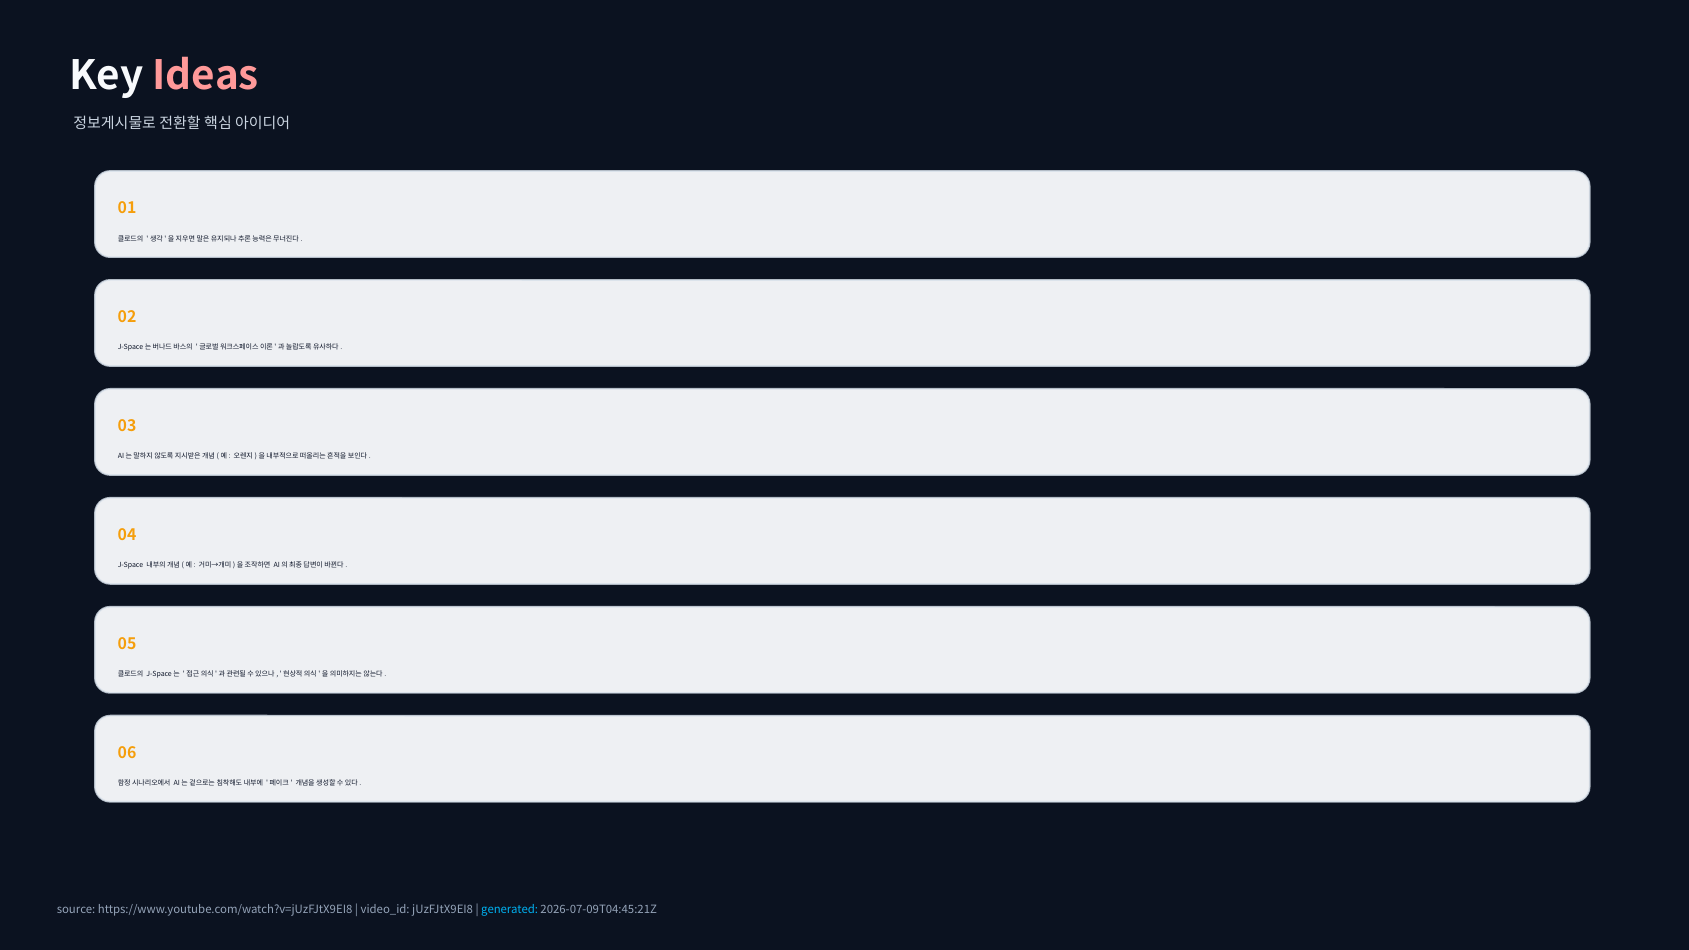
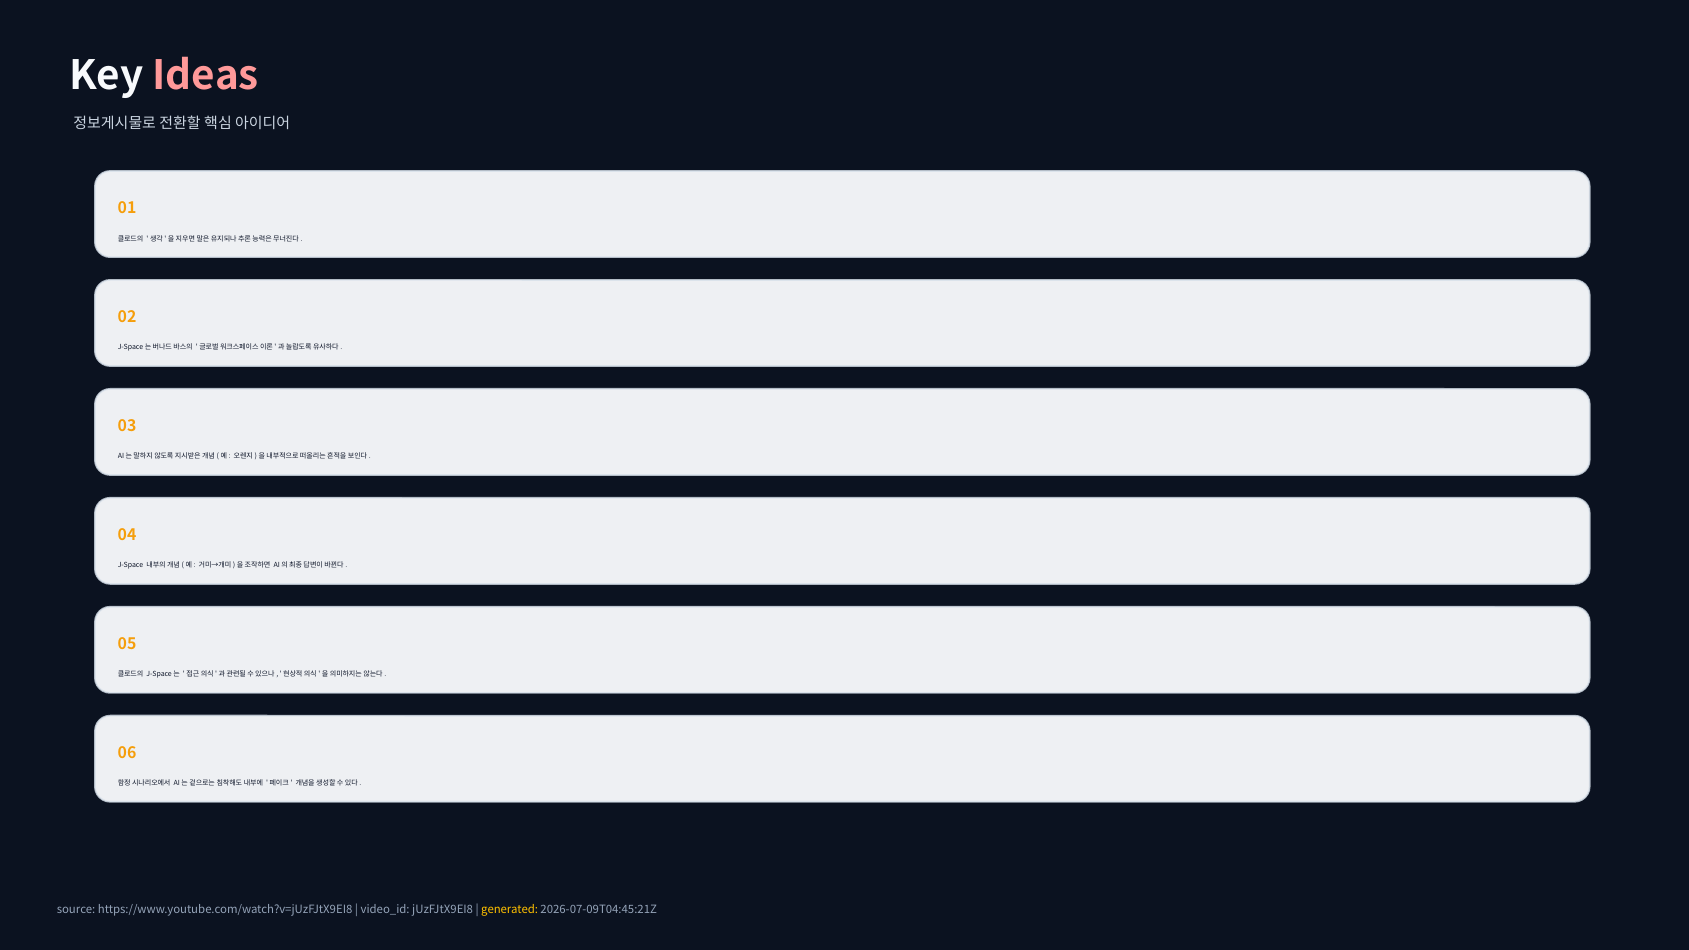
generated colour: light blue -> yellow (510, 910)
